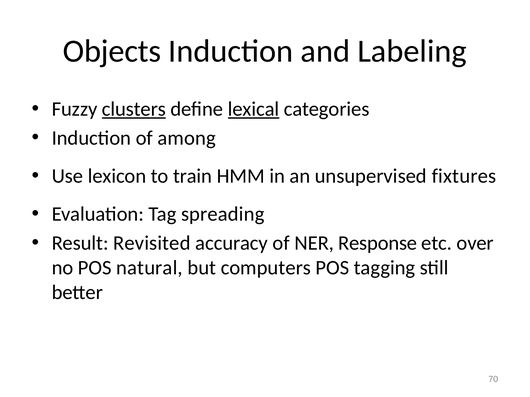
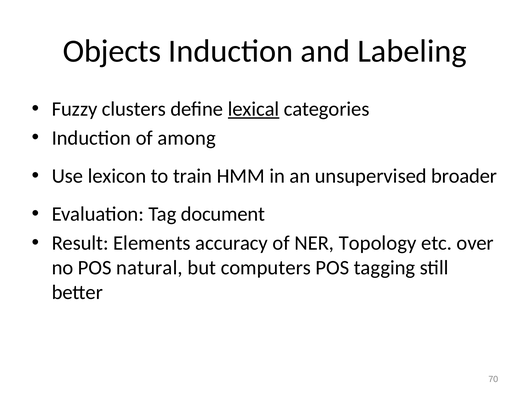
clusters underline: present -> none (134, 109)
fixtures: fixtures -> broader (464, 176)
spreading: spreading -> document (223, 214)
Revisited: Revisited -> Elements (152, 243)
Response: Response -> Topology (378, 243)
